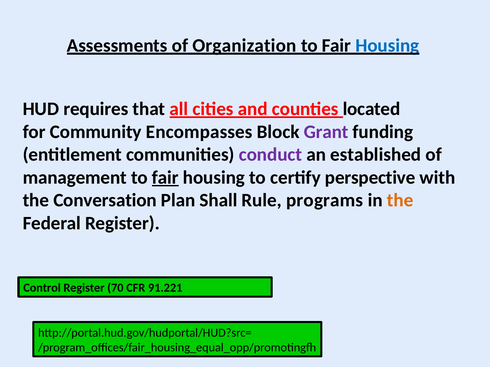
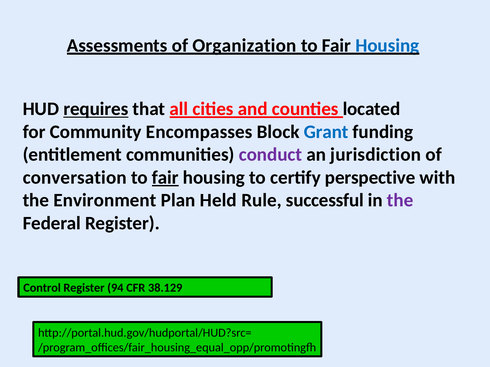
requires underline: none -> present (96, 109)
Grant colour: purple -> blue (326, 132)
established: established -> jurisdiction (376, 155)
management: management -> conversation (75, 178)
Conversation: Conversation -> Environment (105, 201)
Shall: Shall -> Held (218, 201)
programs: programs -> successful (325, 201)
the colour: orange -> purple (400, 201)
70: 70 -> 94 (115, 288)
91.221: 91.221 -> 38.129 (165, 288)
